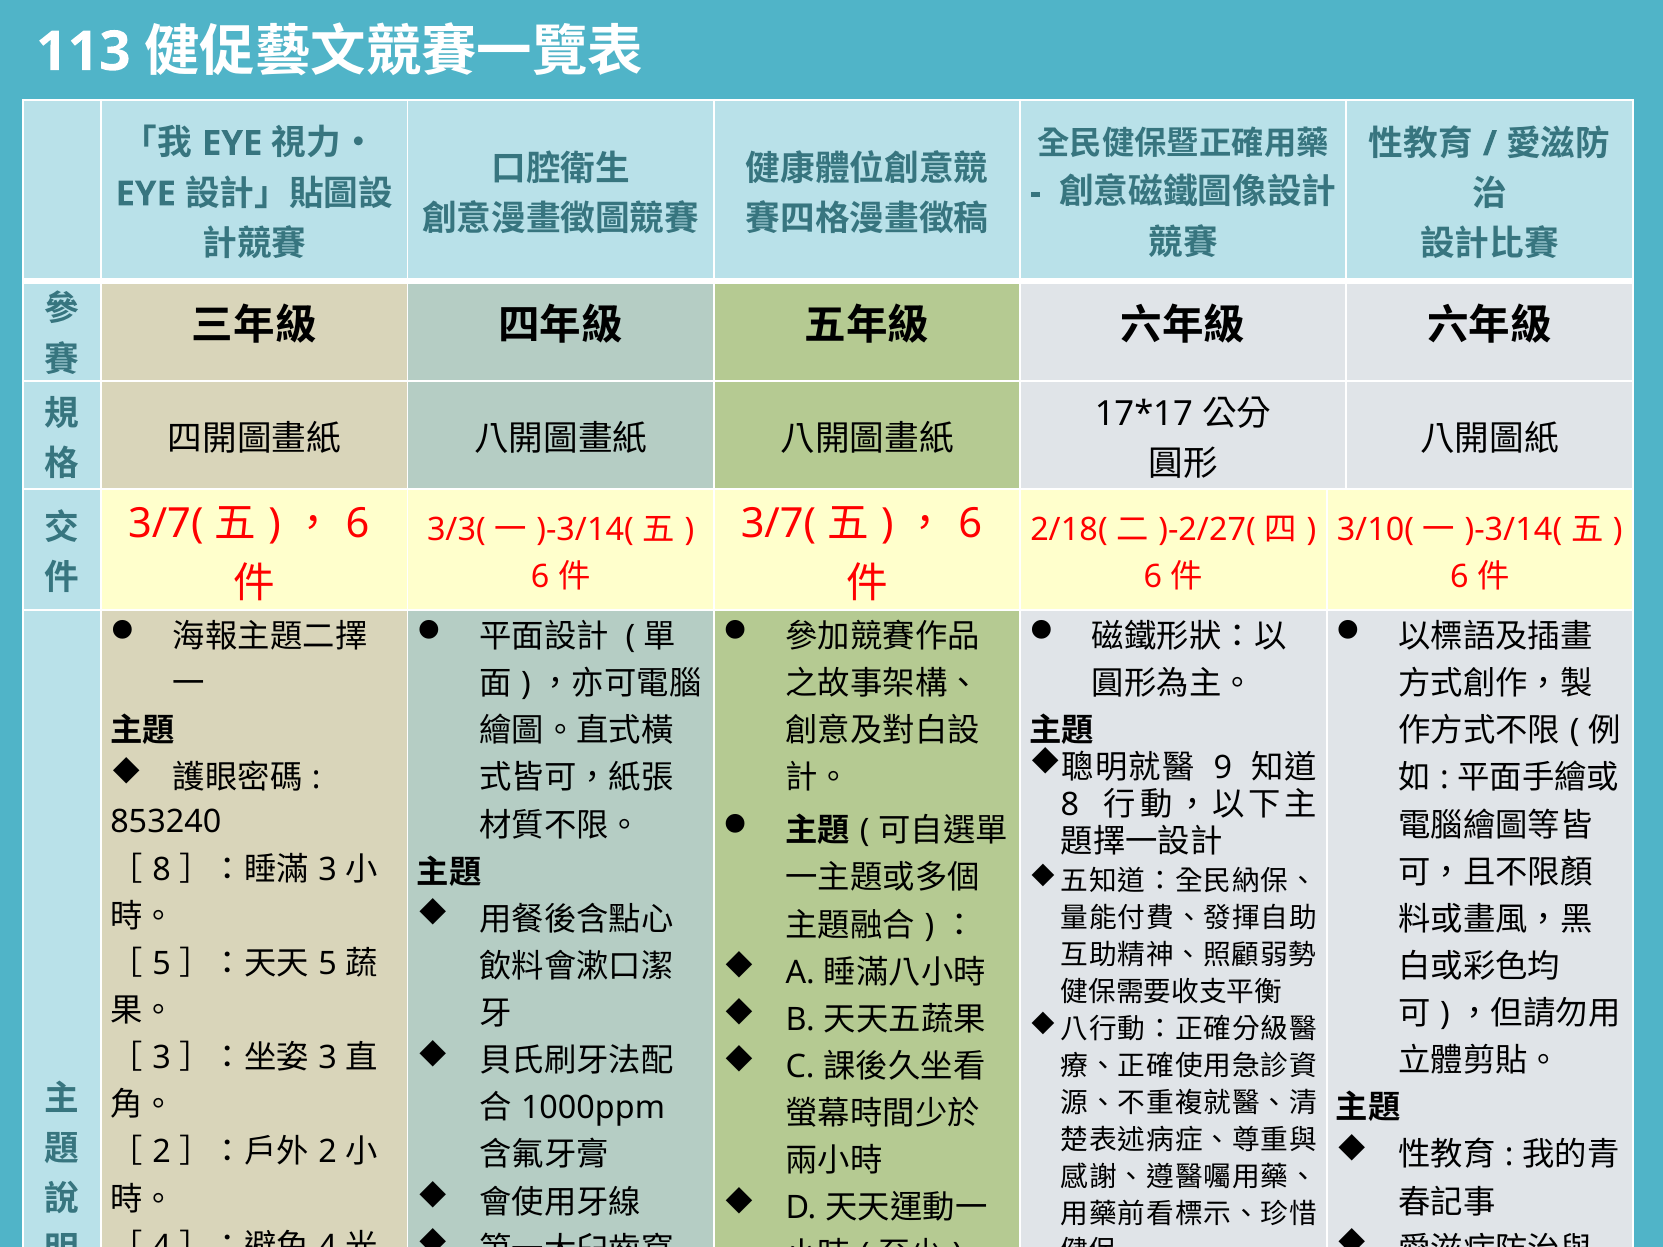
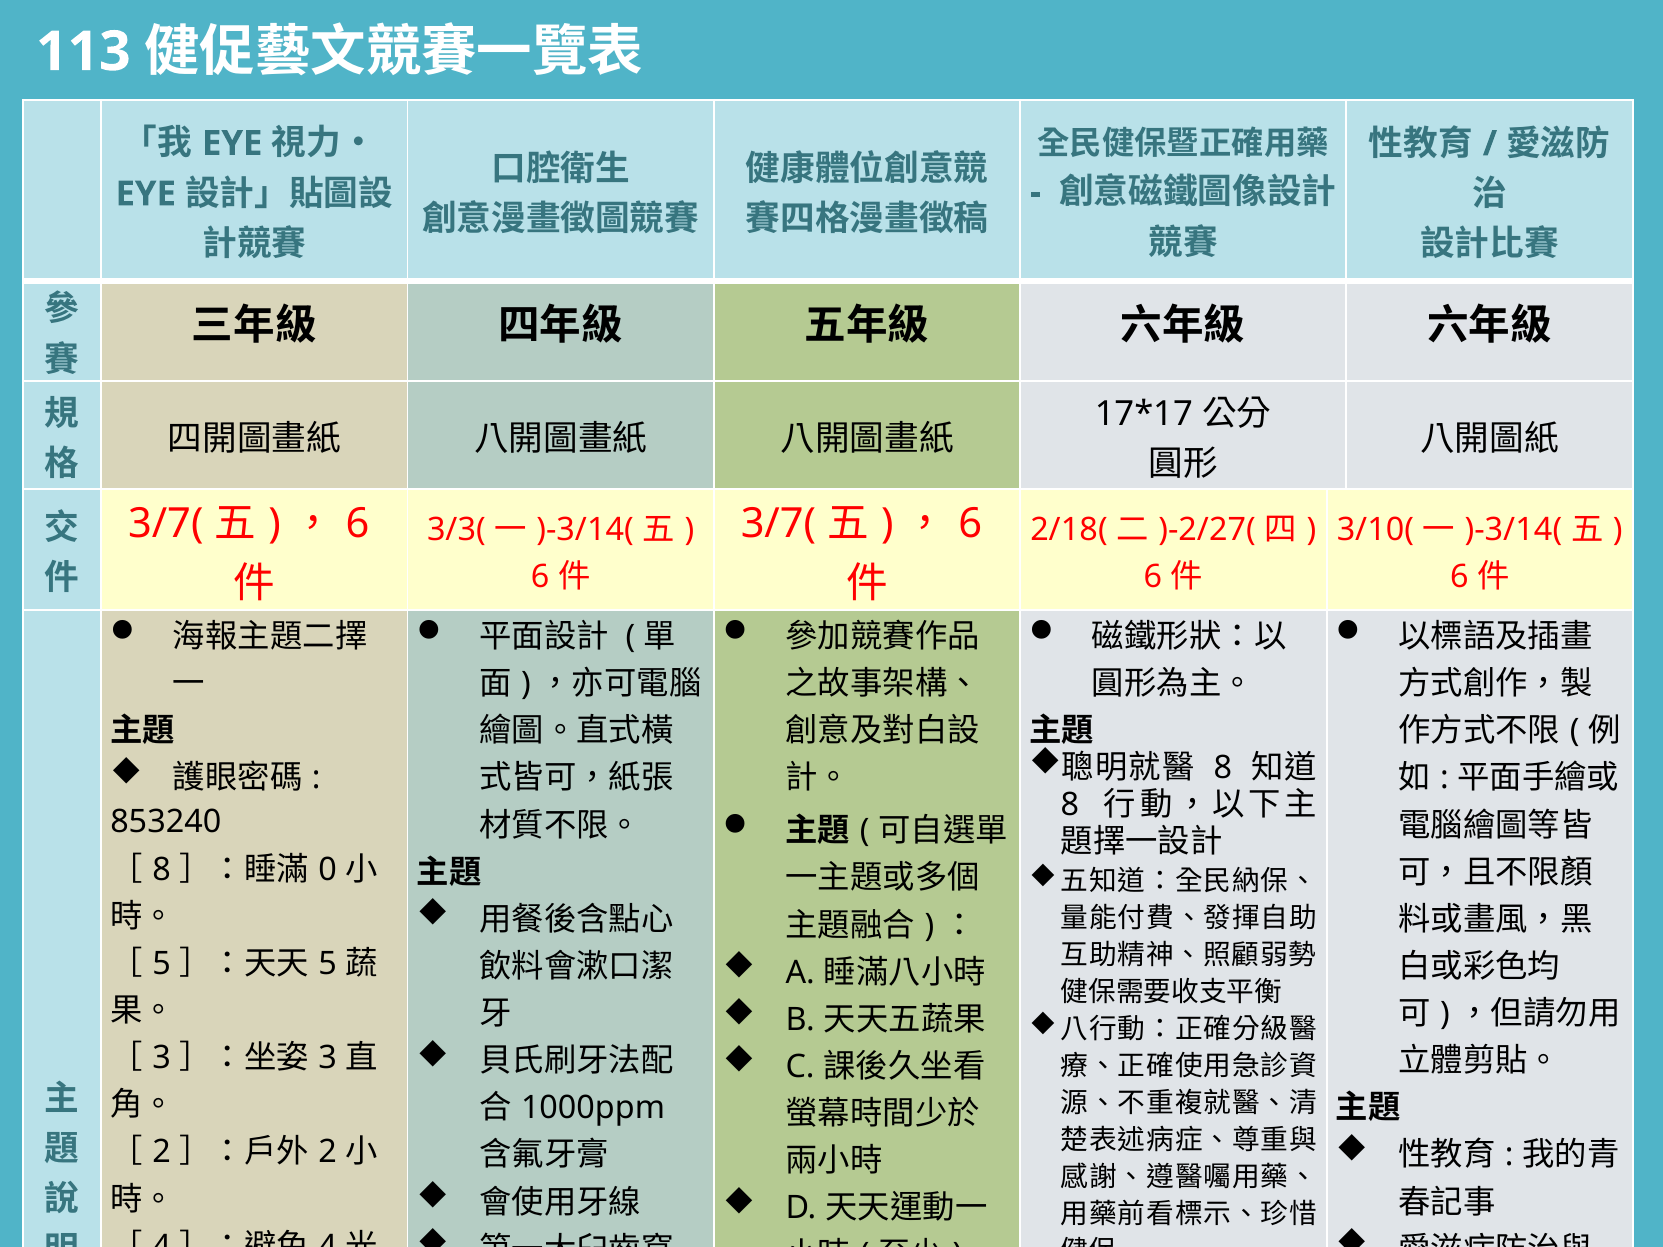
9: 9 -> 8 (1223, 768)
3: 3 -> 0 (328, 870)
